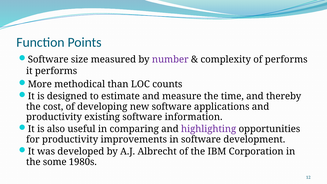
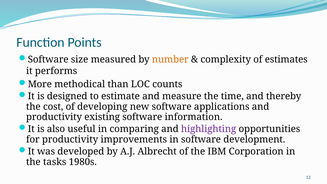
number colour: purple -> orange (170, 59)
of performs: performs -> estimates (286, 59)
some: some -> tasks (55, 162)
